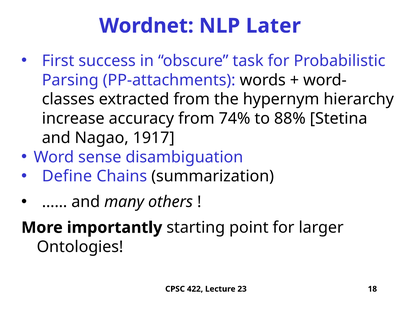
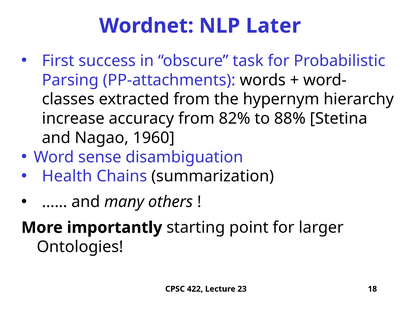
74%: 74% -> 82% (235, 119)
1917: 1917 -> 1960 (154, 138)
Define: Define -> Health (67, 176)
